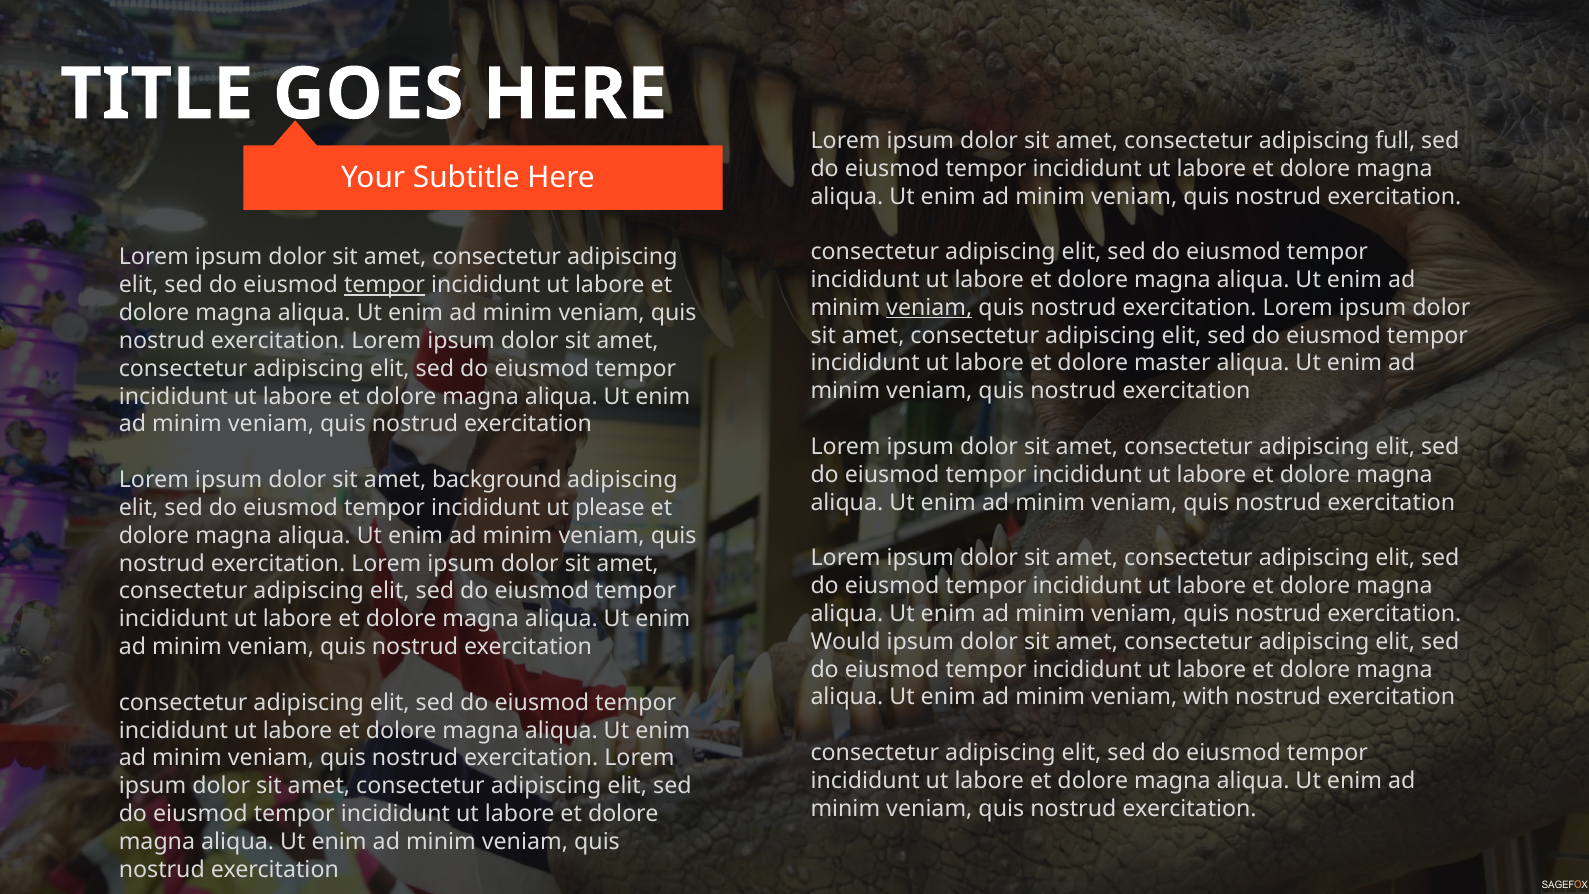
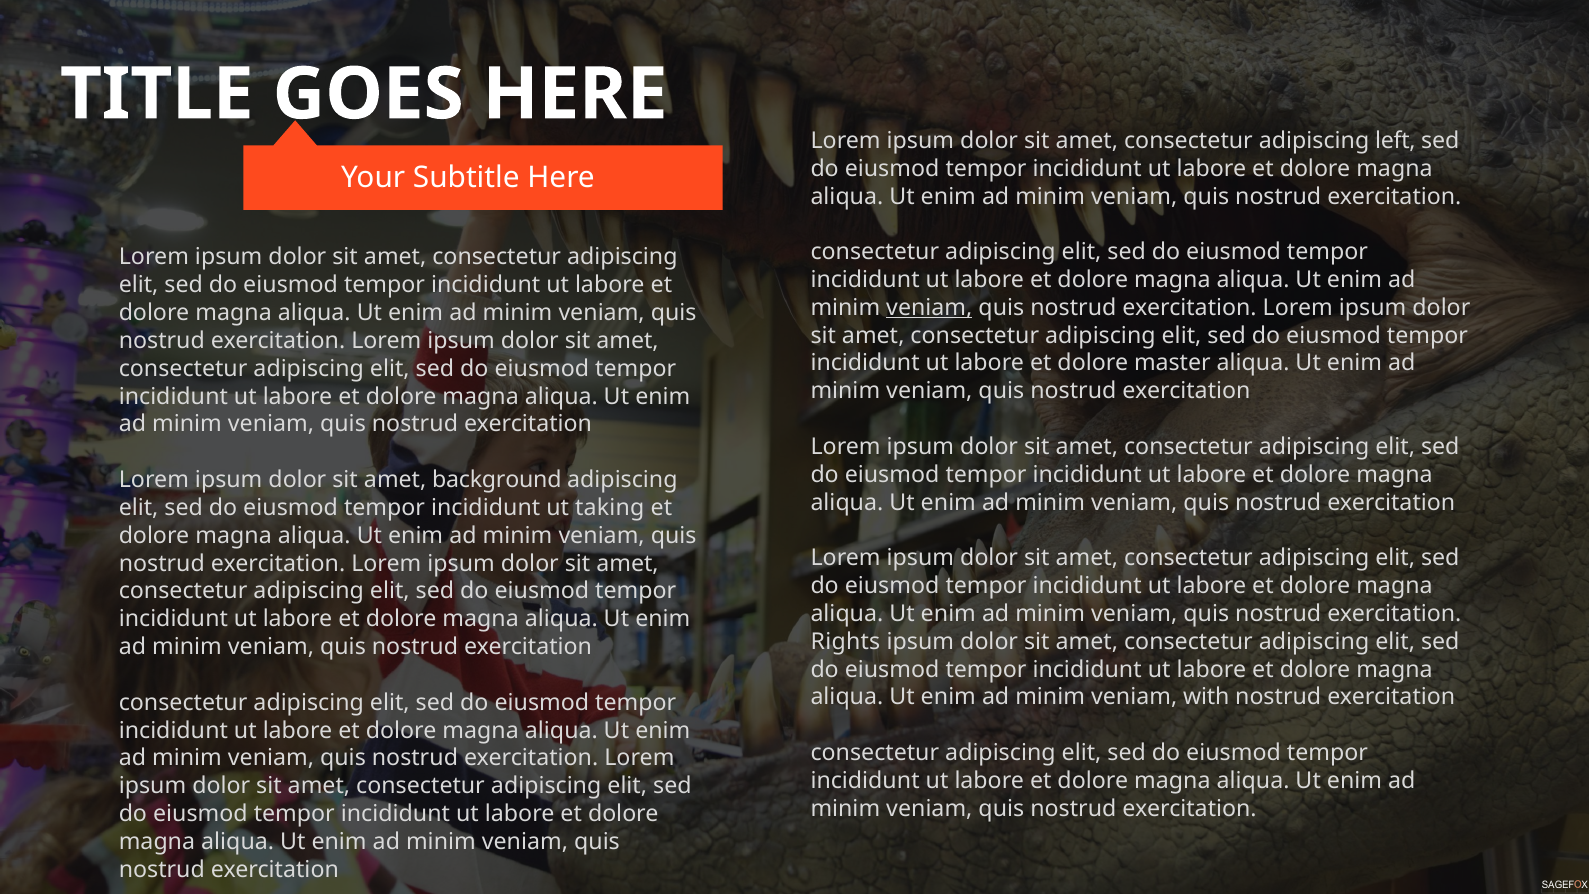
full: full -> left (1395, 141)
tempor underline: present -> none (385, 285)
please: please -> taking (610, 508)
Would: Would -> Rights (845, 641)
